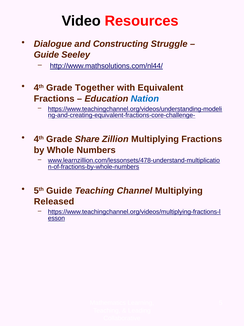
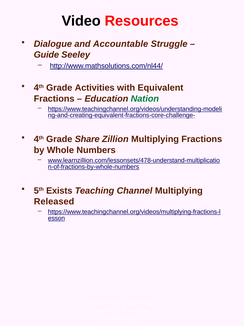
Constructing: Constructing -> Accountable (121, 44)
Together: Together -> Activities (95, 88)
Nation colour: blue -> green (145, 98)
5th Guide: Guide -> Exists (59, 190)
